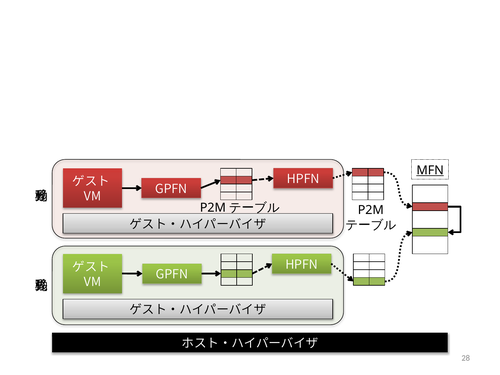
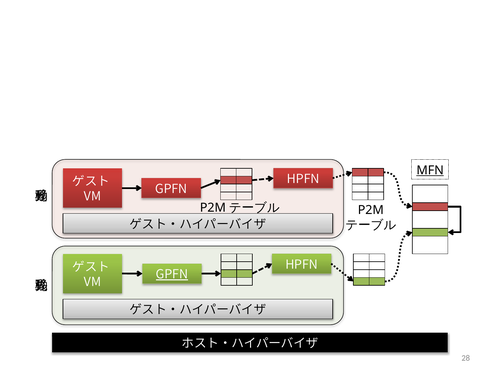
GPFN underline: none -> present (172, 274)
